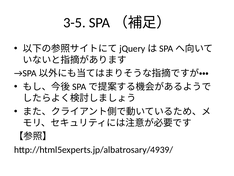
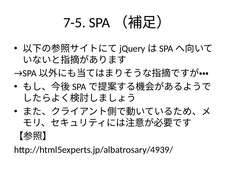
3-5: 3-5 -> 7-5 (74, 23)
